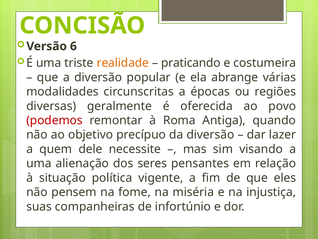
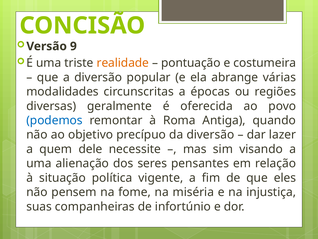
6: 6 -> 9 (73, 46)
praticando: praticando -> pontuação (191, 63)
podemos colour: red -> blue (54, 120)
